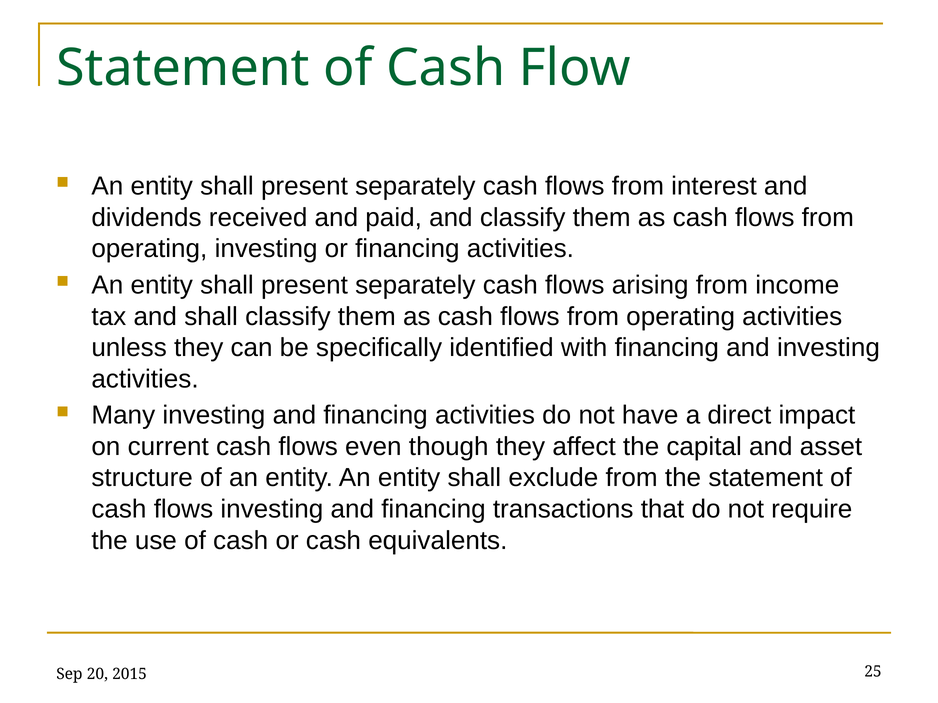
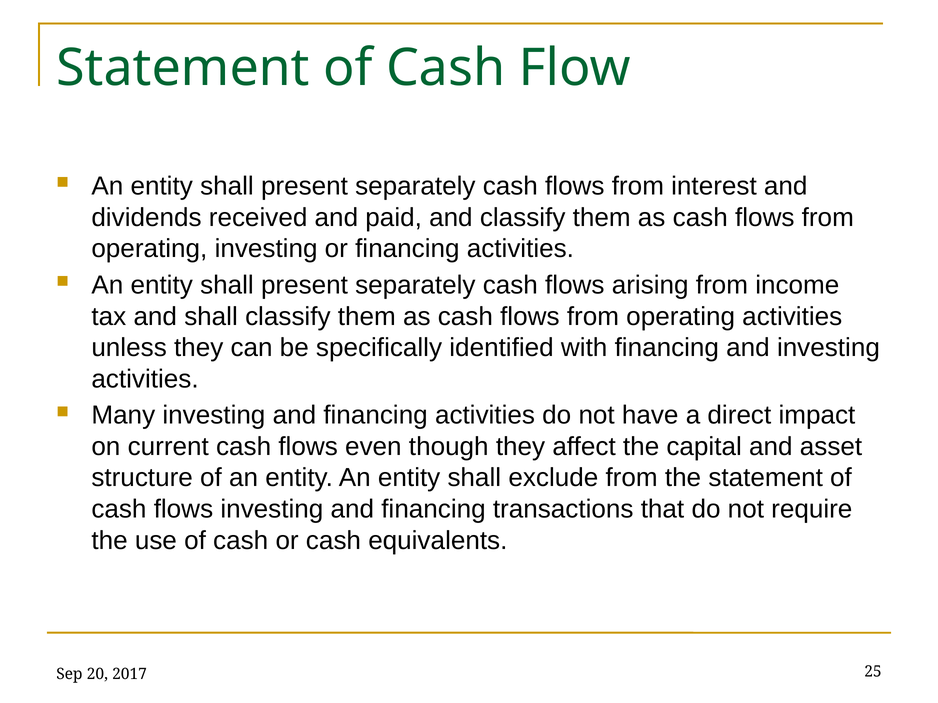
2015: 2015 -> 2017 (130, 674)
